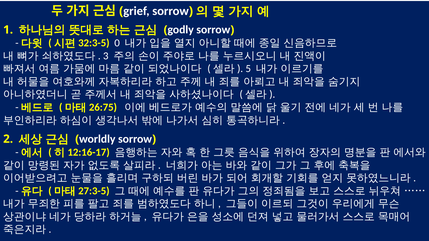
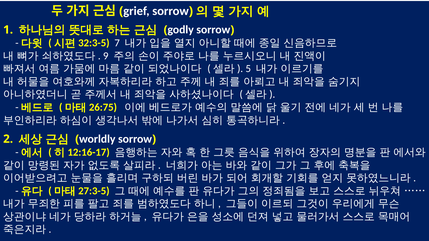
0: 0 -> 7 (117, 43)
3: 3 -> 9 (106, 56)
